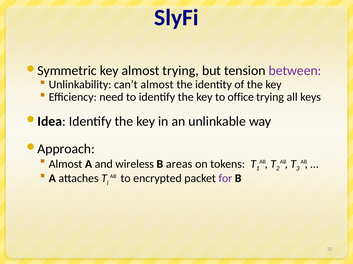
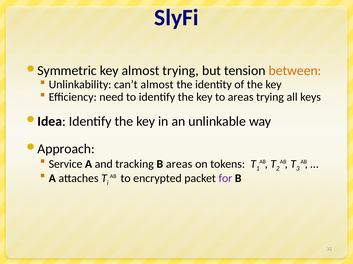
between colour: purple -> orange (295, 71)
to office: office -> areas (241, 97)
Almost: Almost -> Service (66, 164)
wireless: wireless -> tracking (135, 164)
